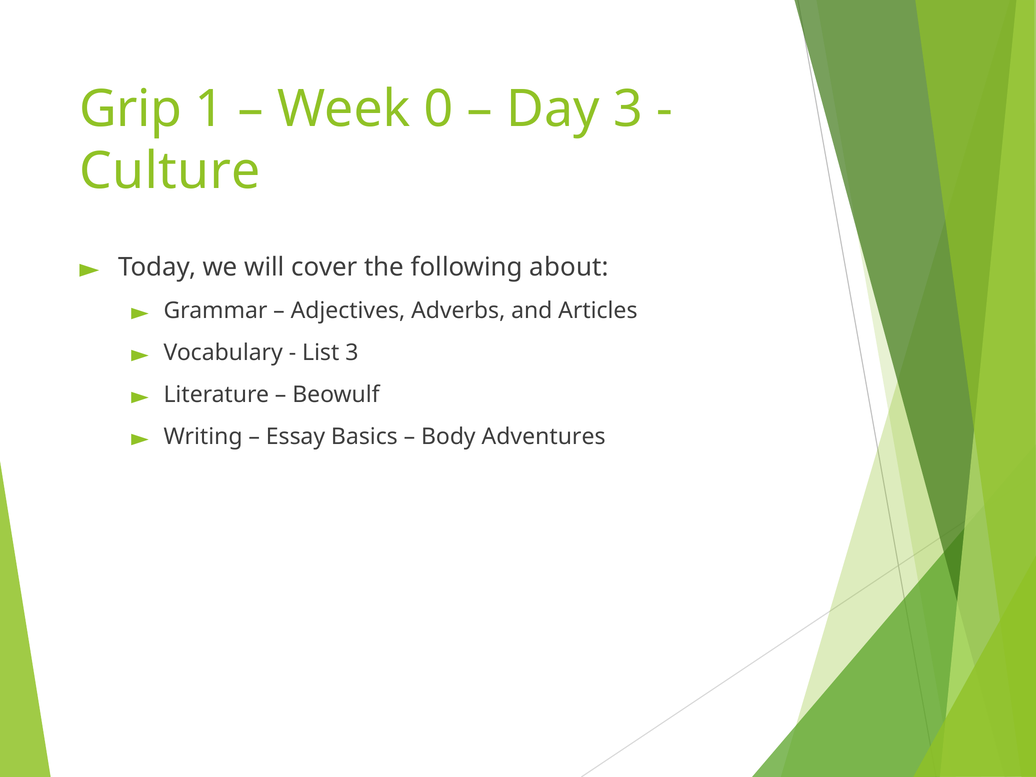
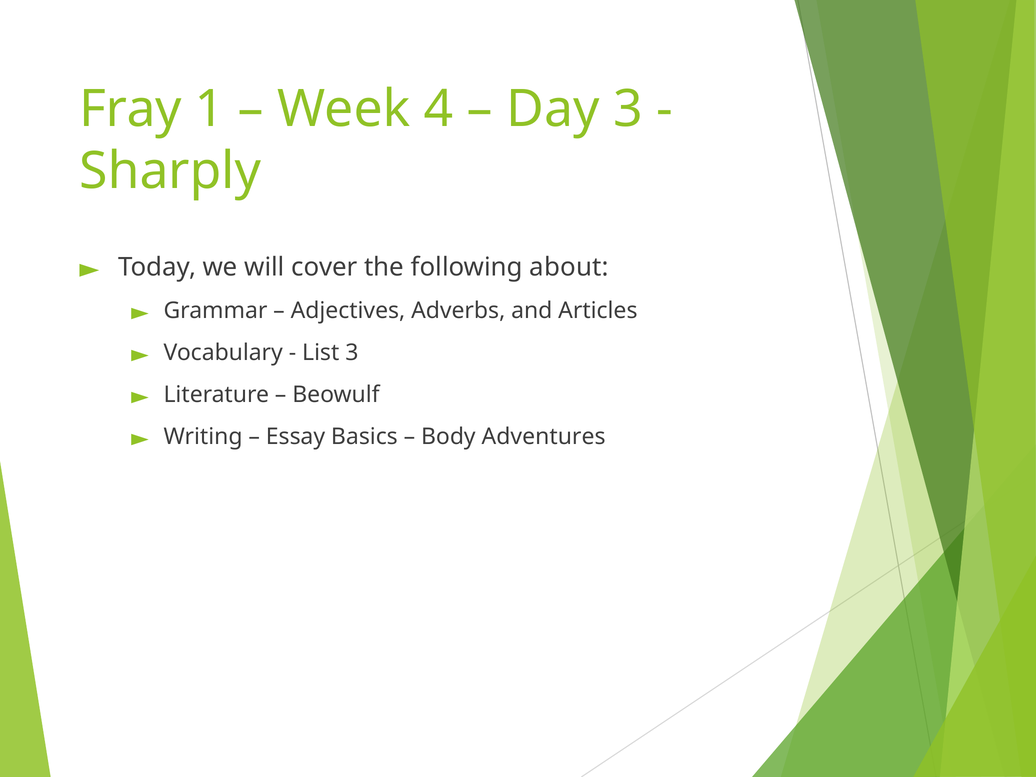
Grip: Grip -> Fray (131, 109)
0: 0 -> 4 (439, 109)
Culture: Culture -> Sharply (170, 171)
